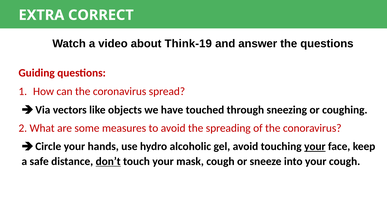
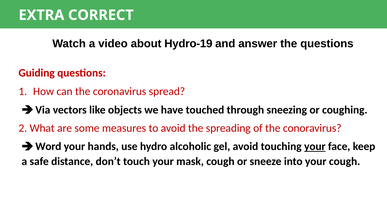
Think-19: Think-19 -> Hydro-19 (188, 44)
Circle: Circle -> Word (48, 146)
don’t underline: present -> none (108, 161)
